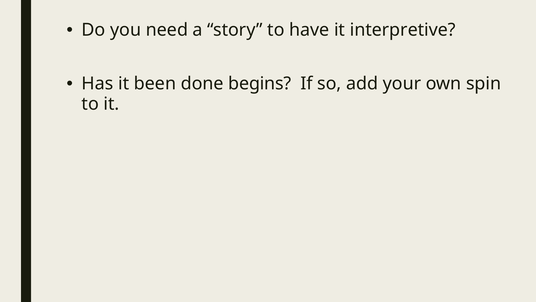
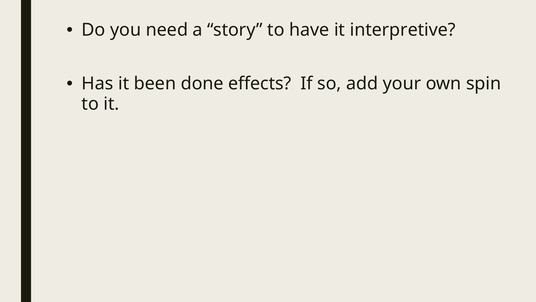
begins: begins -> effects (260, 84)
